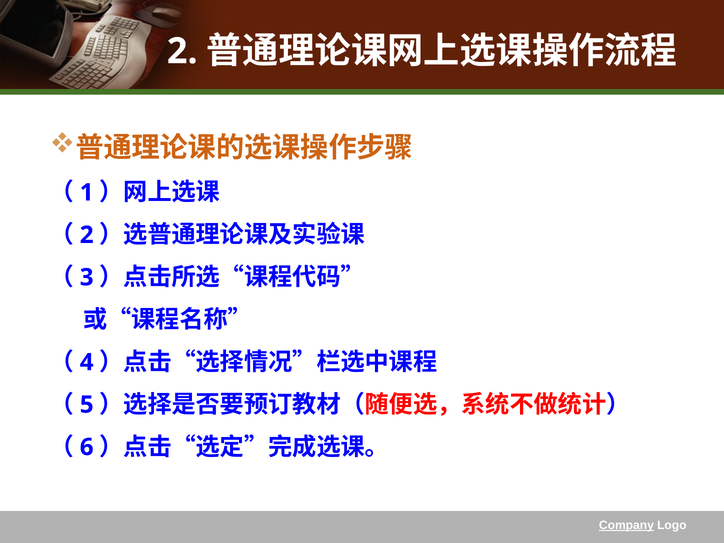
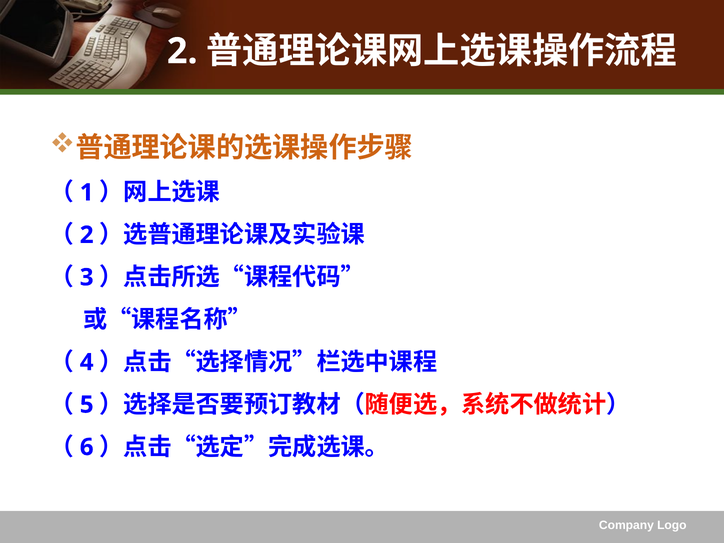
Company underline: present -> none (626, 525)
